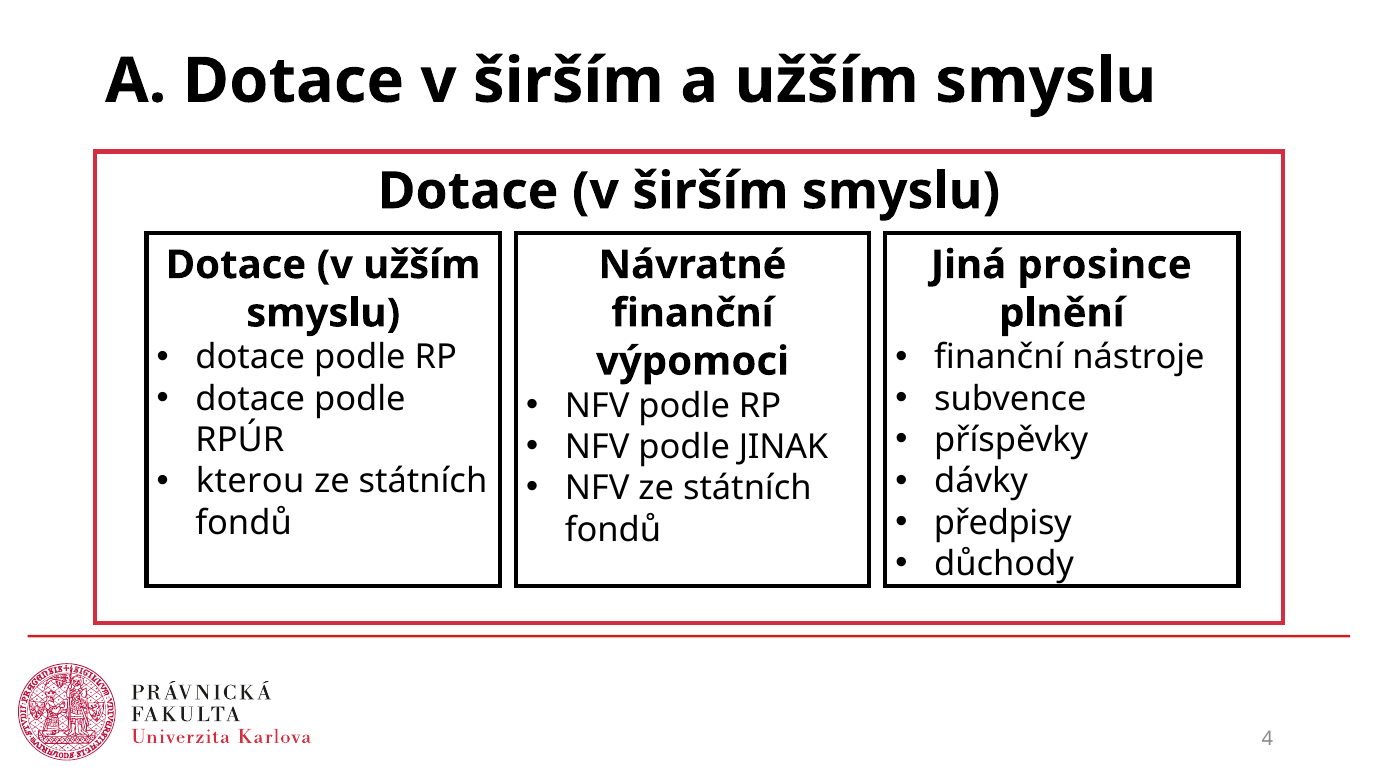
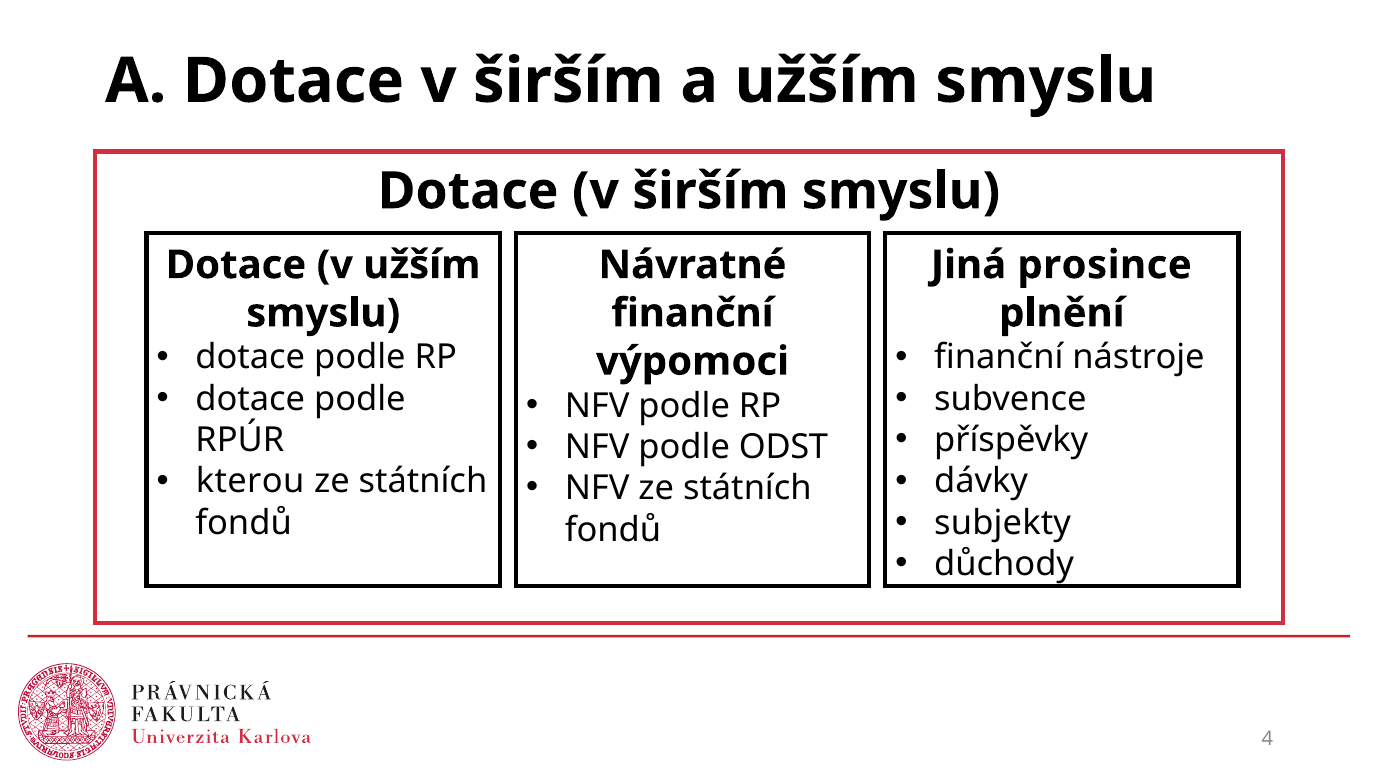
JINAK: JINAK -> ODST (784, 447)
předpisy: předpisy -> subjekty (1003, 523)
